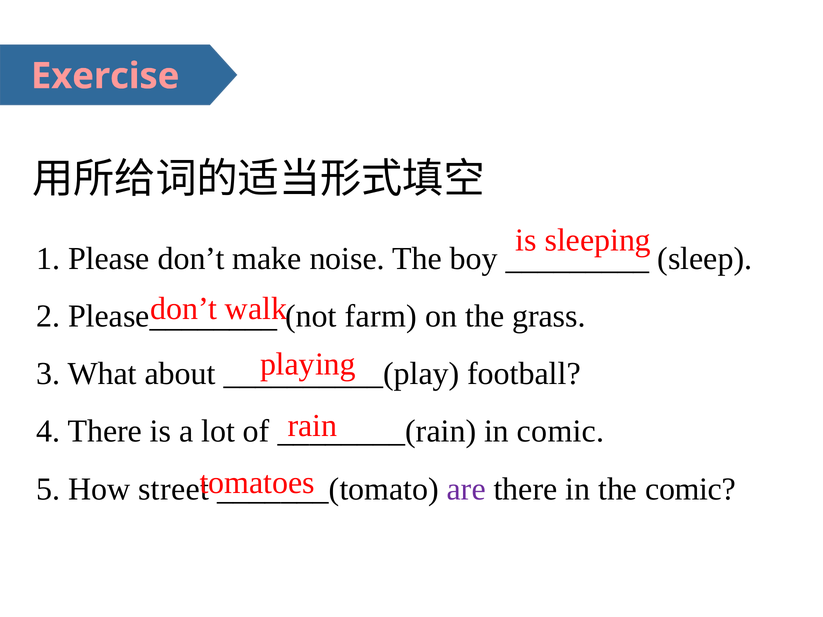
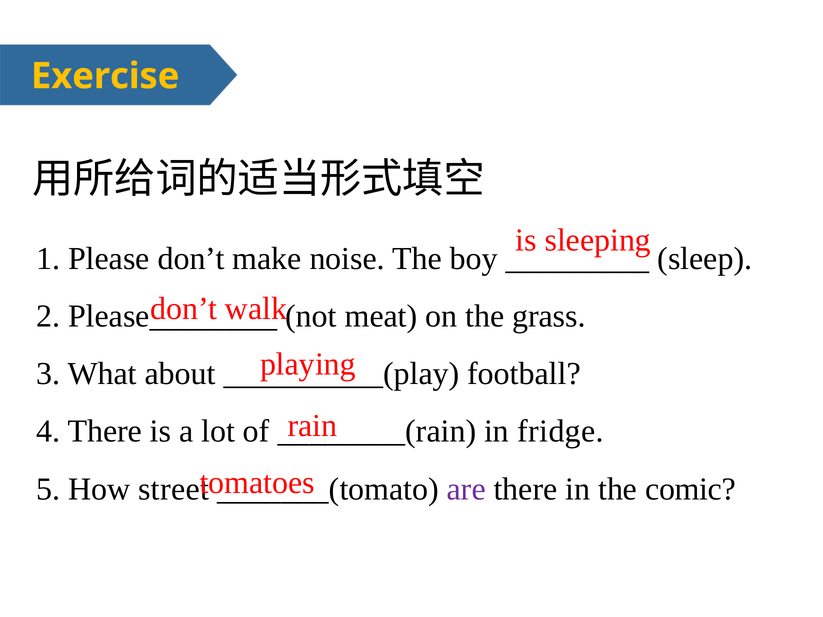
Exercise colour: pink -> yellow (105, 76)
farm: farm -> meat (381, 316)
in comic: comic -> fridge (561, 432)
